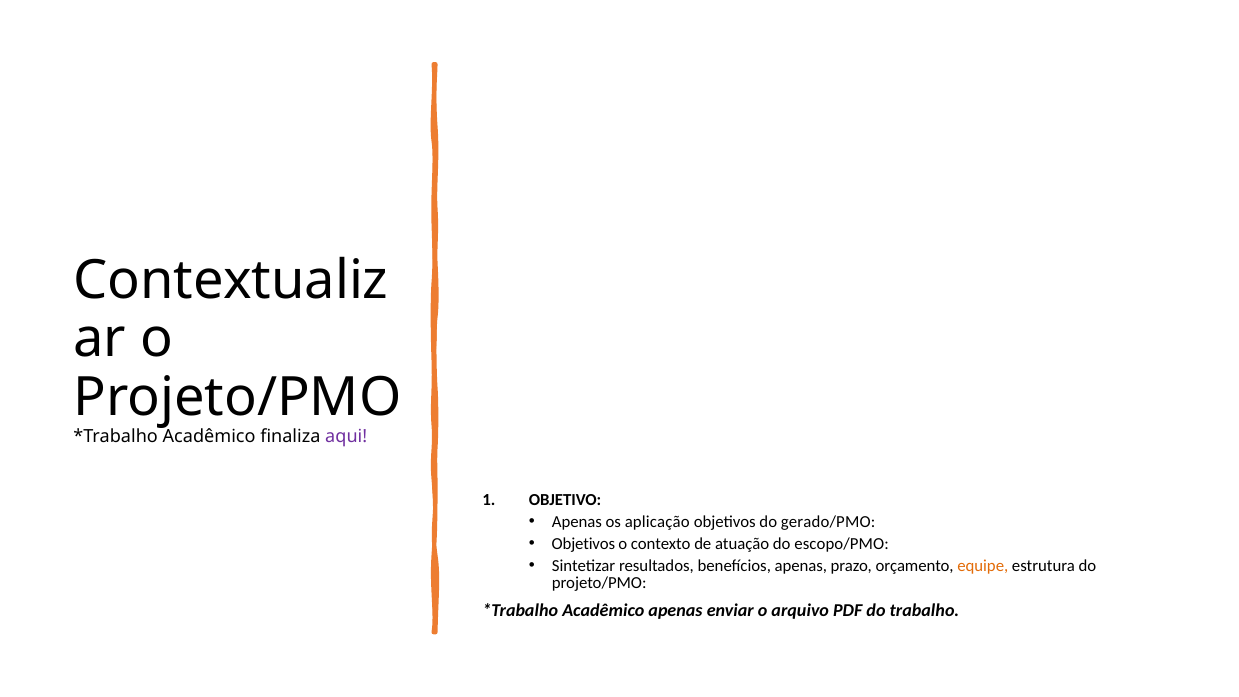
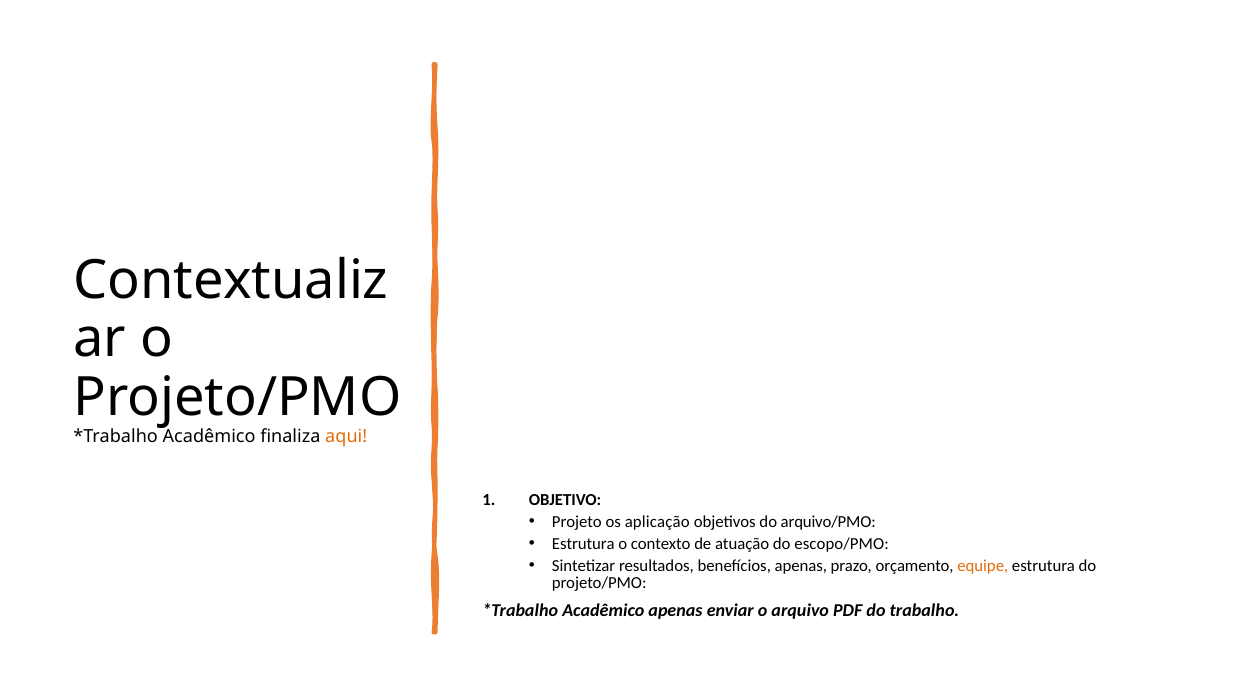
aqui colour: purple -> orange (346, 436)
Apenas: Apenas -> Projeto (577, 522)
gerado/PMO: gerado/PMO -> arquivo/PMO (828, 522)
Objetivos: Objetivos -> Estrutura (583, 544)
